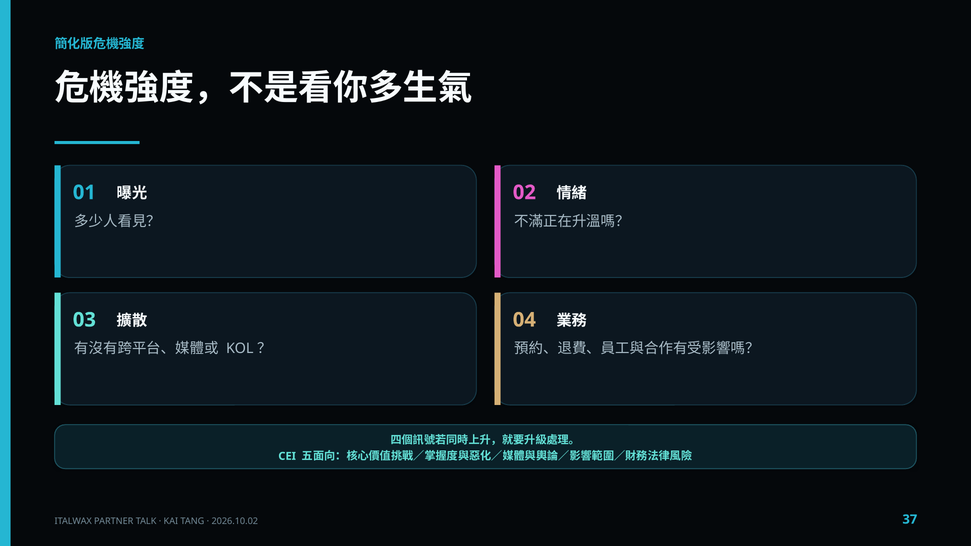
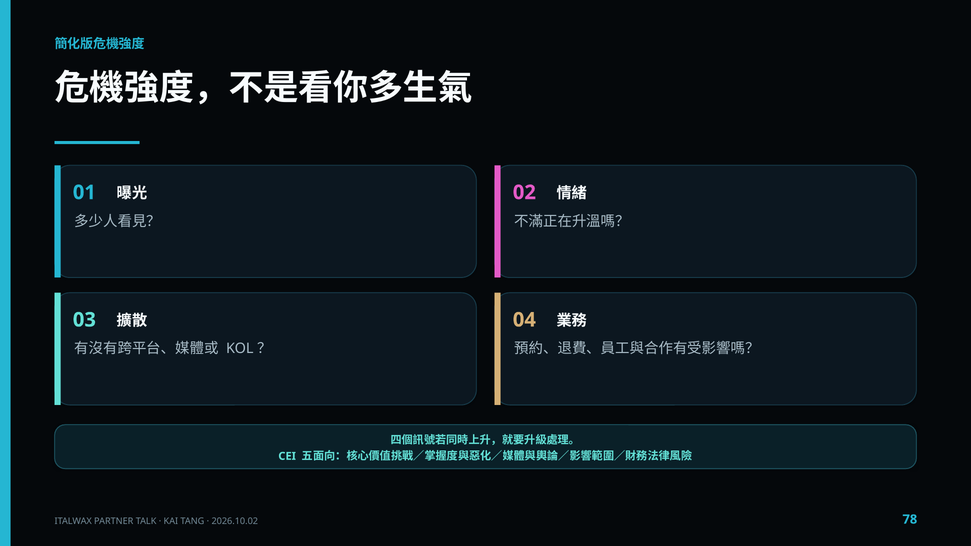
37: 37 -> 78 (910, 520)
